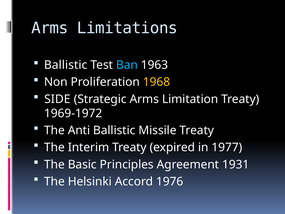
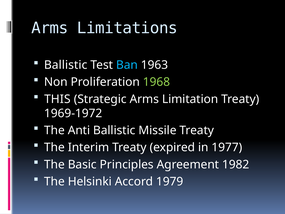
1968 colour: yellow -> light green (156, 82)
SIDE: SIDE -> THIS (57, 99)
1931: 1931 -> 1982 (236, 164)
1976: 1976 -> 1979 (170, 181)
